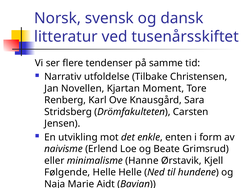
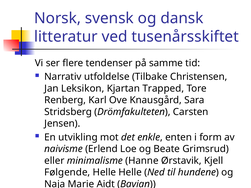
Novellen: Novellen -> Leksikon (83, 89)
Moment: Moment -> Trapped (163, 89)
